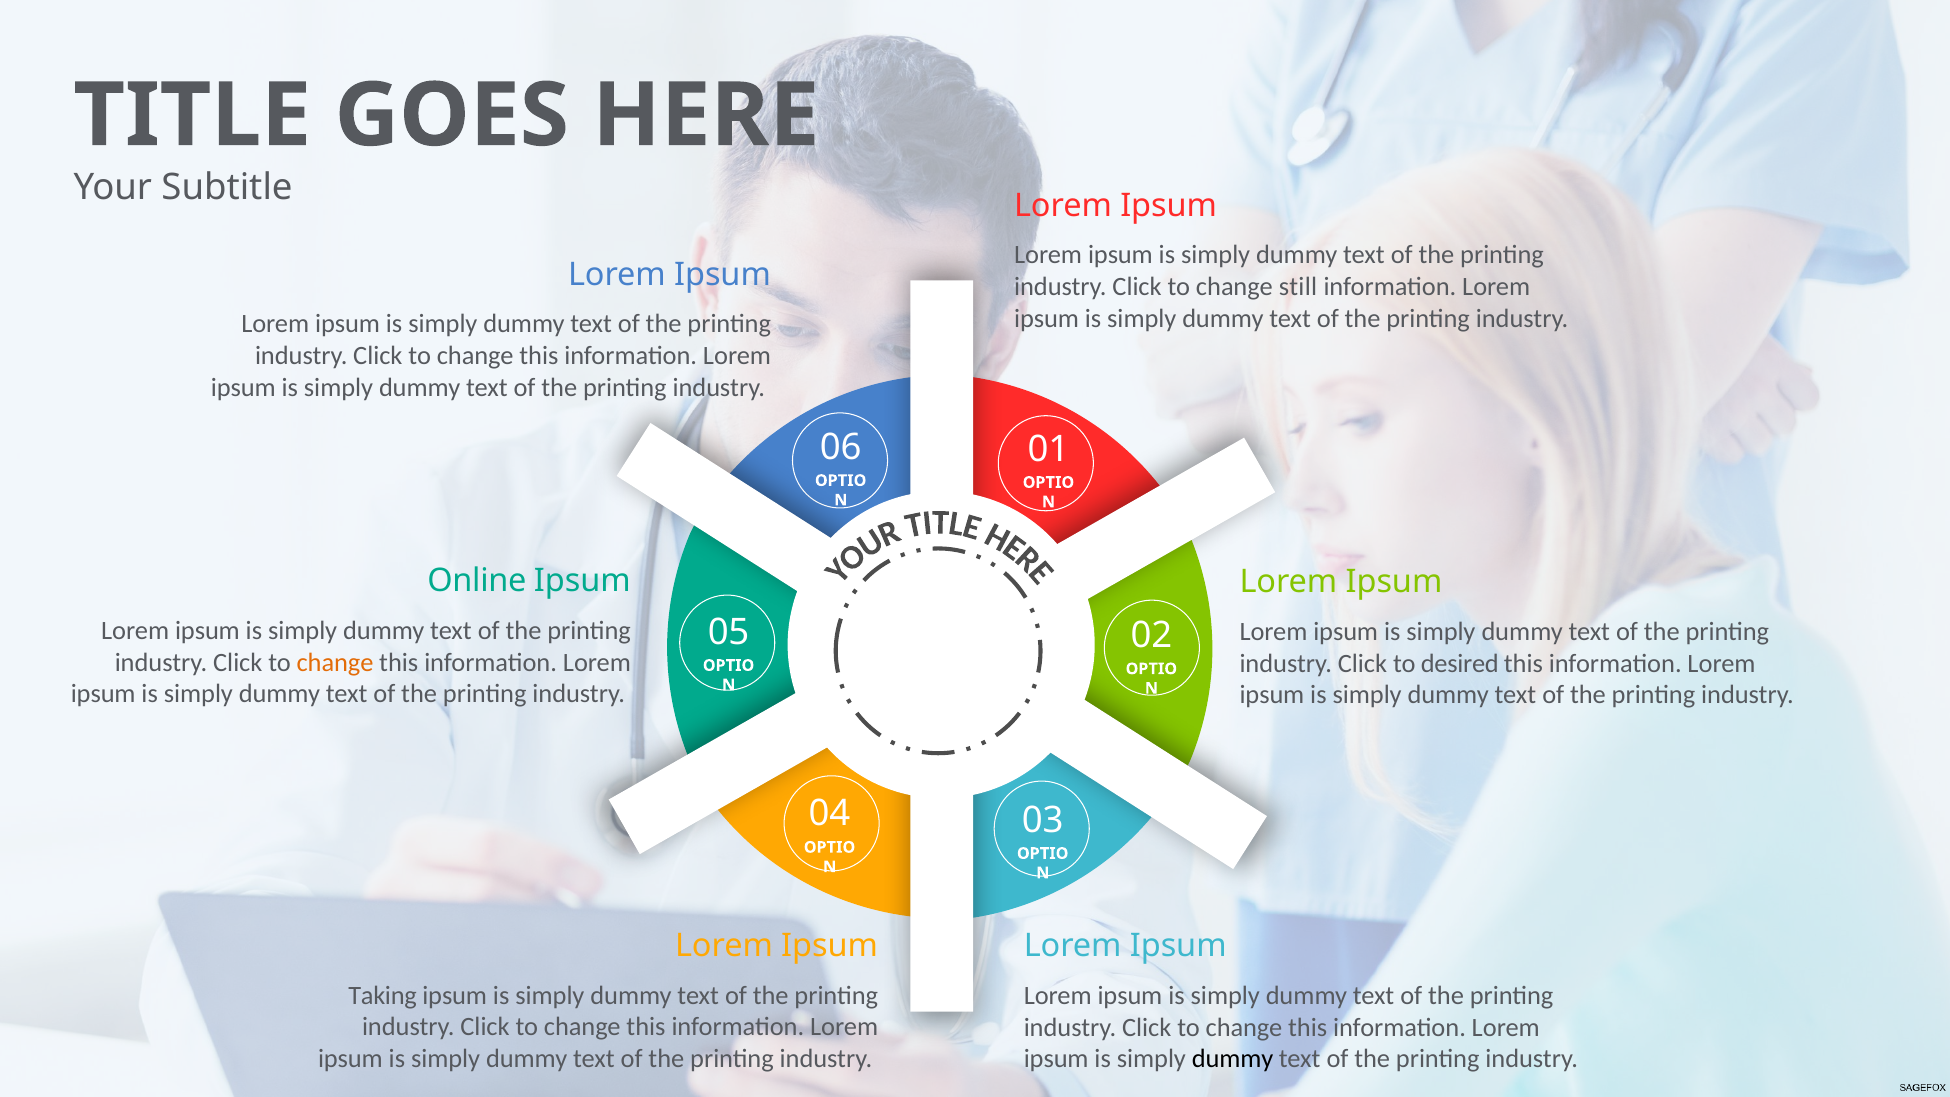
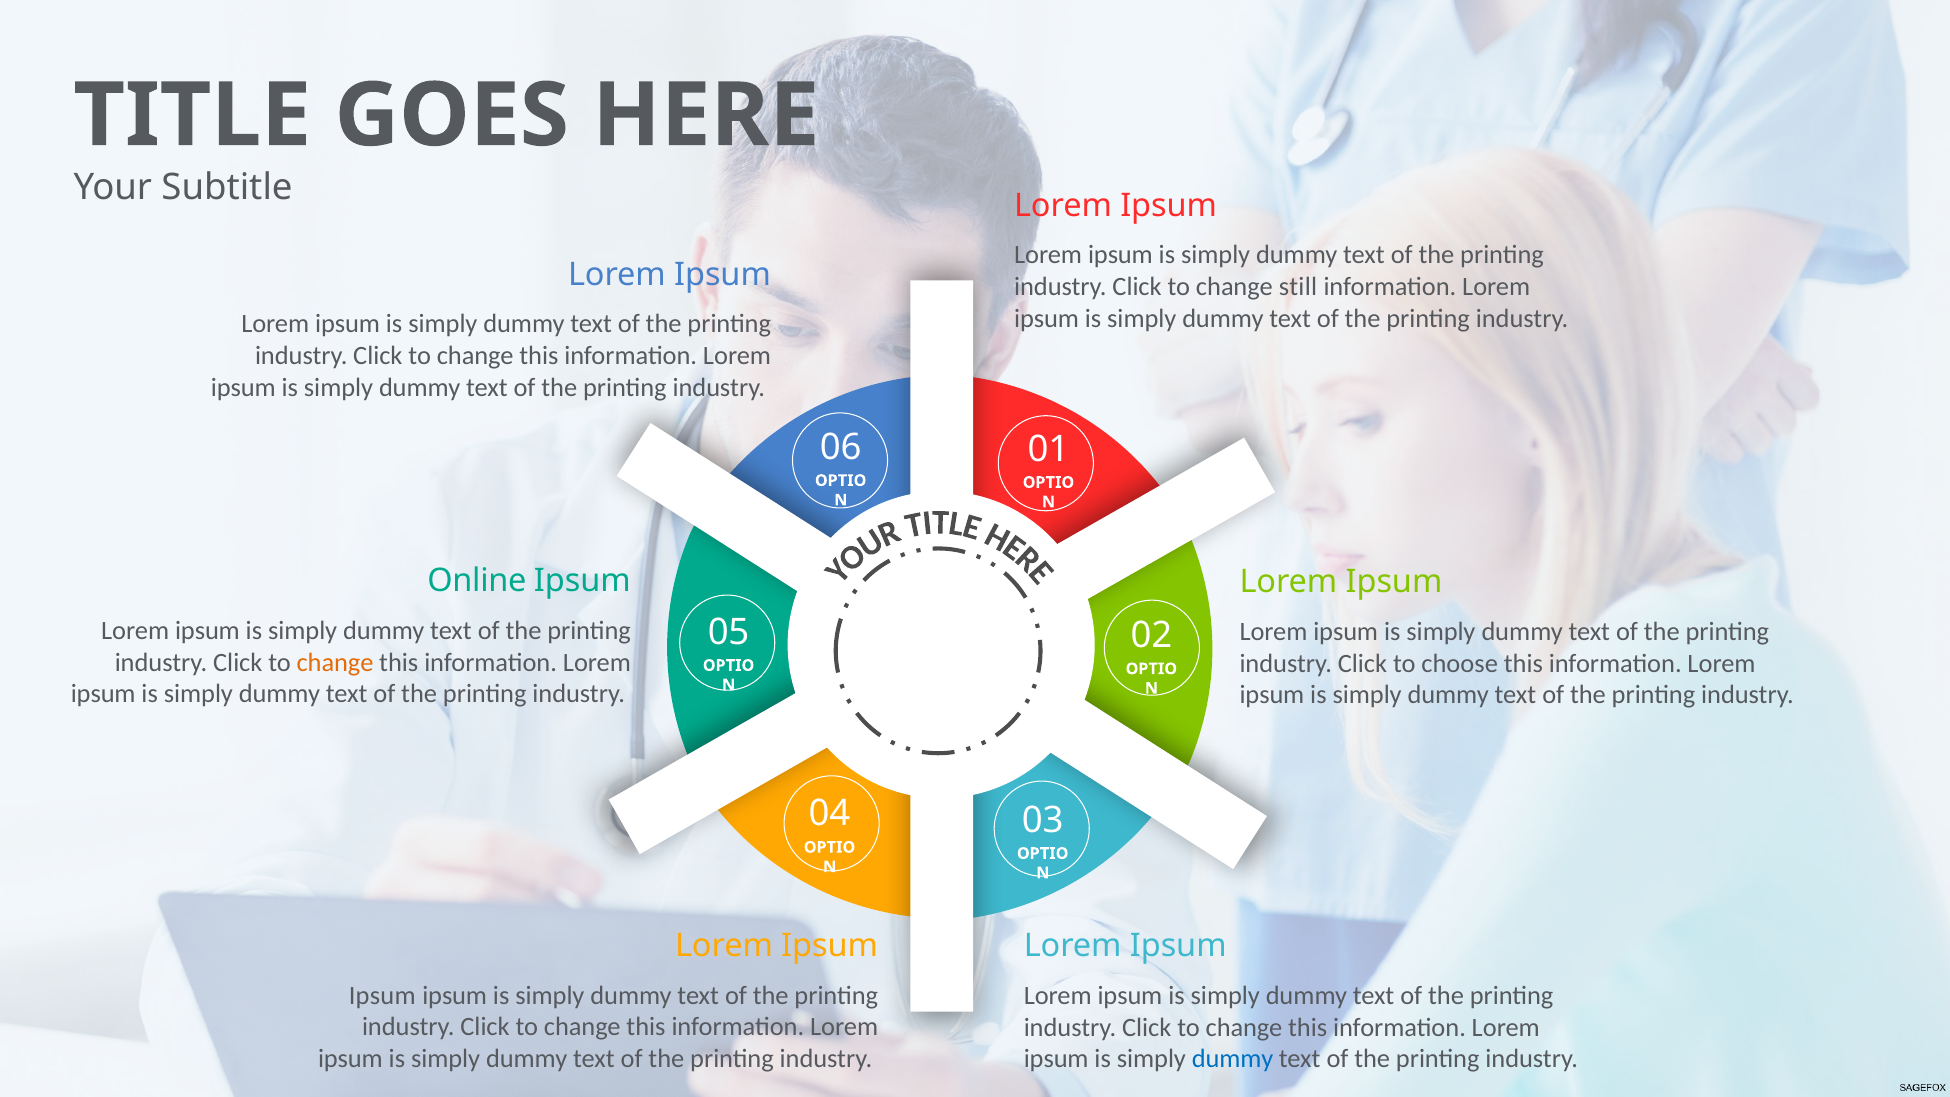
desired: desired -> choose (1460, 663)
Taking: Taking -> Ipsum (382, 995)
dummy colour: black -> blue (1233, 1059)
